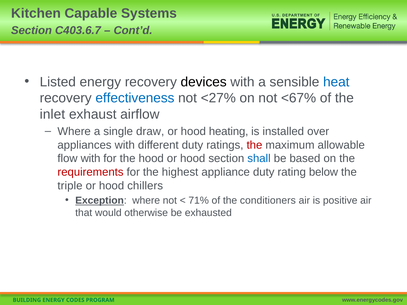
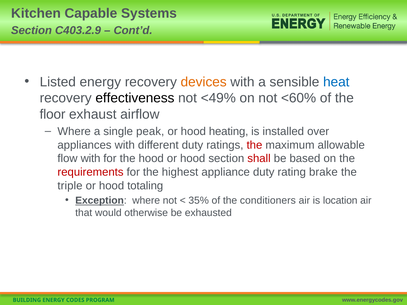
C403.6.7: C403.6.7 -> C403.2.9 (78, 30)
devices colour: black -> orange (204, 82)
effectiveness colour: blue -> black (135, 98)
<27%: <27% -> <49% (218, 98)
<67%: <67% -> <60% (299, 98)
inlet: inlet -> floor (53, 114)
draw: draw -> peak (150, 132)
shall colour: blue -> red (259, 159)
below: below -> brake (323, 172)
chillers: chillers -> totaling (145, 186)
71%: 71% -> 35% (199, 201)
positive: positive -> location (340, 201)
